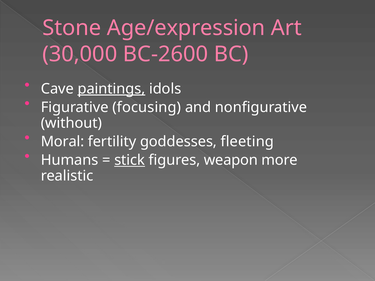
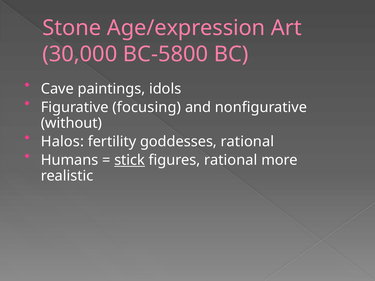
BC-2600: BC-2600 -> BC-5800 (166, 54)
paintings underline: present -> none (111, 89)
Moral: Moral -> Halos (62, 142)
goddesses fleeting: fleeting -> rational (247, 142)
figures weapon: weapon -> rational (231, 160)
